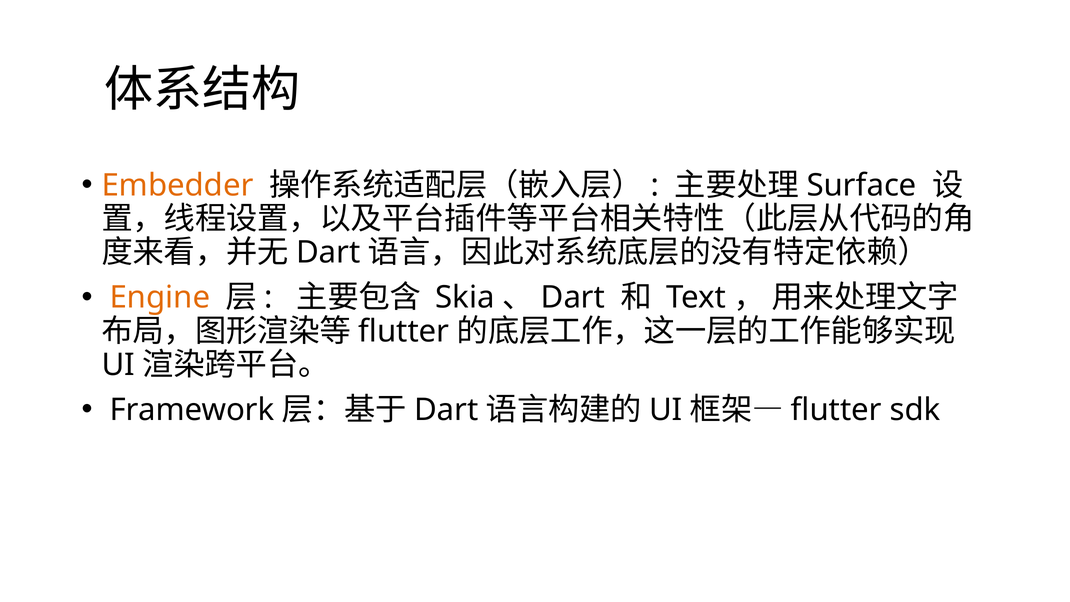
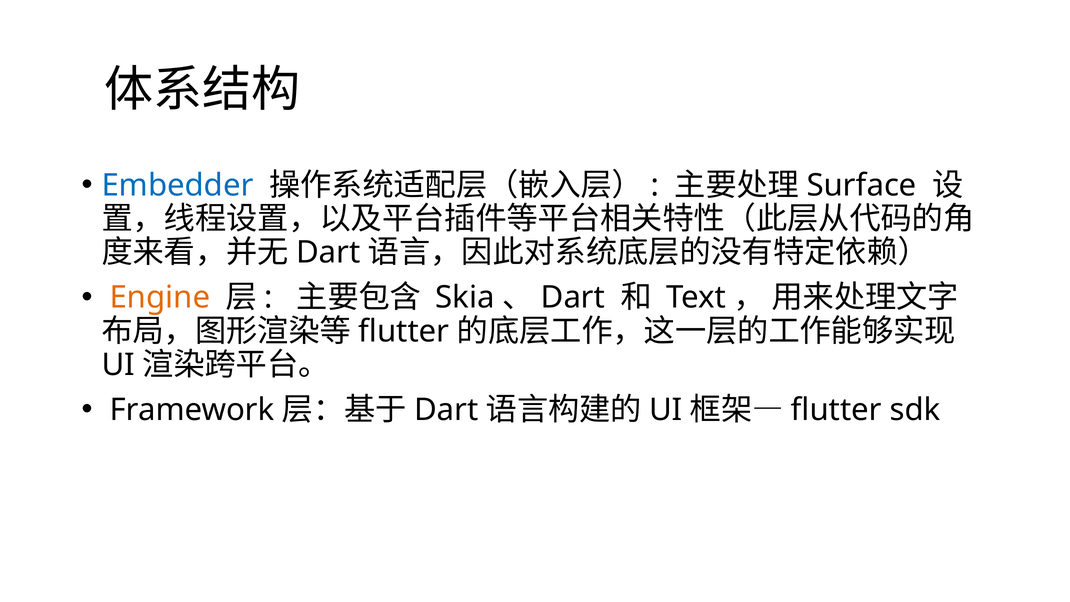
Embedder colour: orange -> blue (178, 185)
